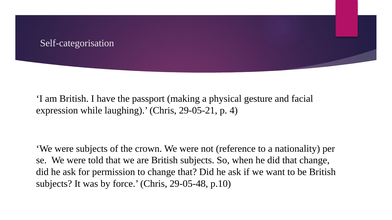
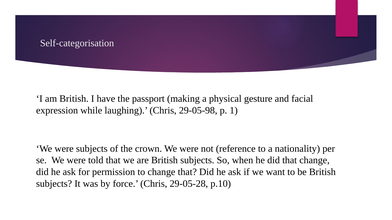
29-05-21: 29-05-21 -> 29-05-98 (198, 111)
4: 4 -> 1 (234, 111)
29-05-48: 29-05-48 -> 29-05-28 (189, 184)
